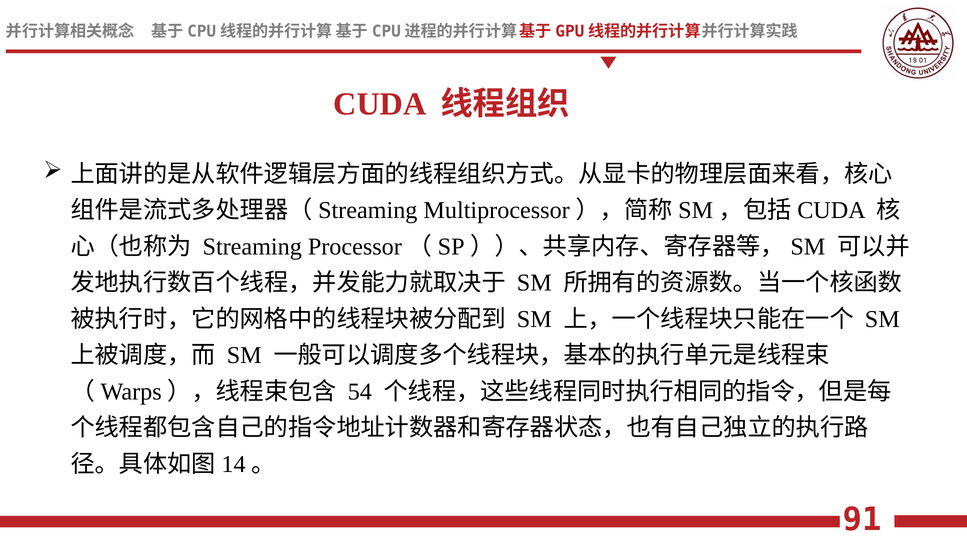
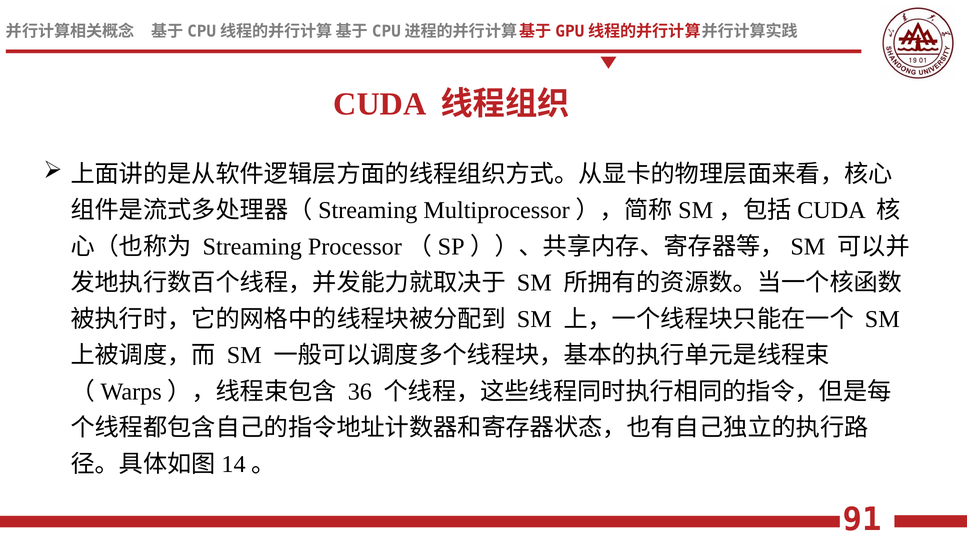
54: 54 -> 36 (360, 392)
